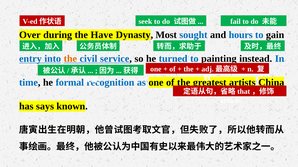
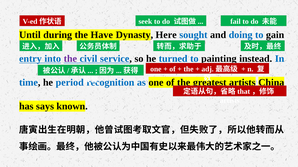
Over: Over -> Until (30, 35)
Most: Most -> Here (166, 35)
hours: hours -> doing (241, 35)
the colour: orange -> purple (70, 59)
formal: formal -> period (70, 83)
